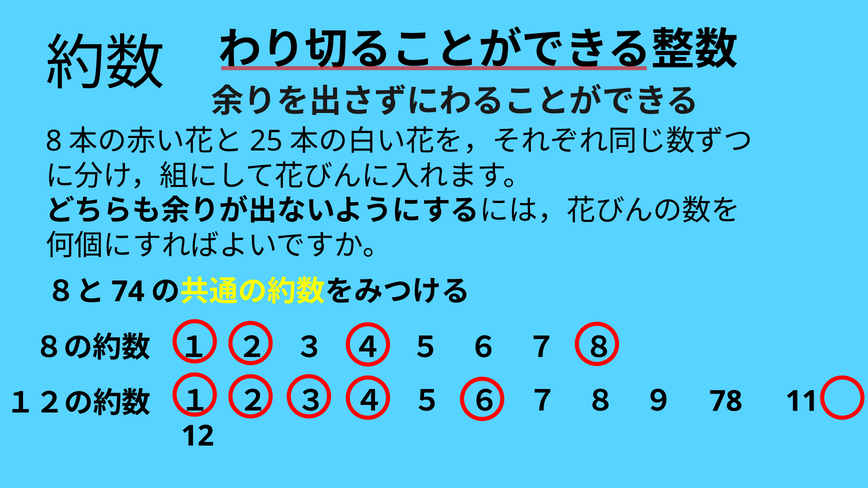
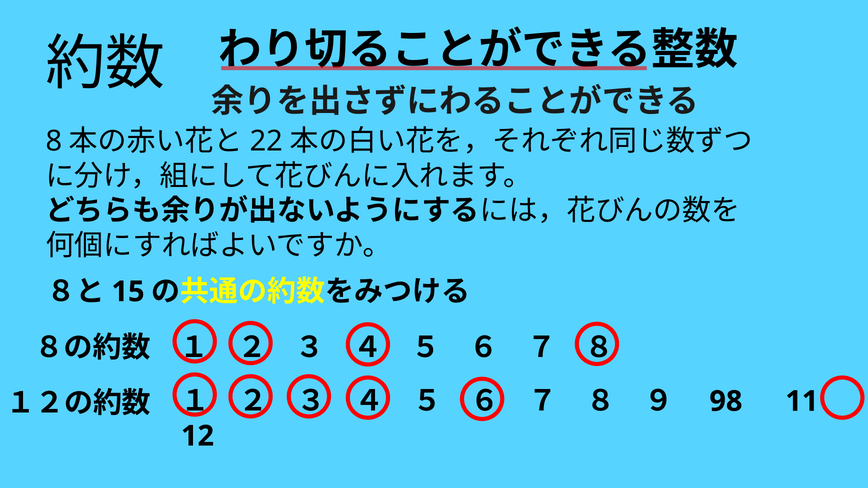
25: 25 -> 22 (266, 141)
74: 74 -> 15 (128, 292)
78: 78 -> 98 (726, 401)
